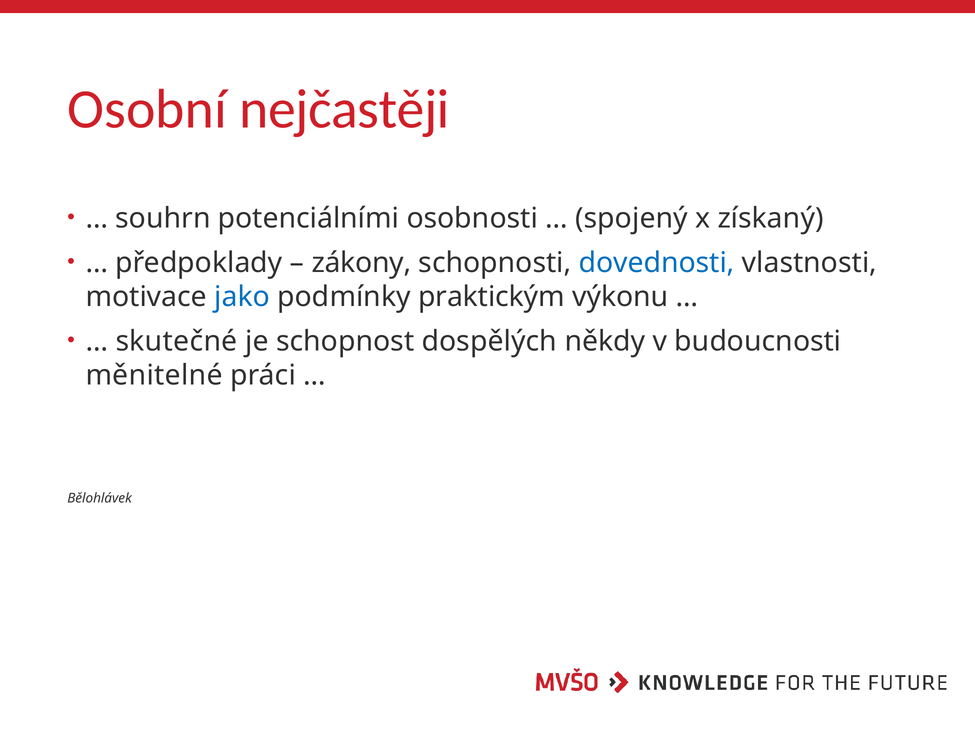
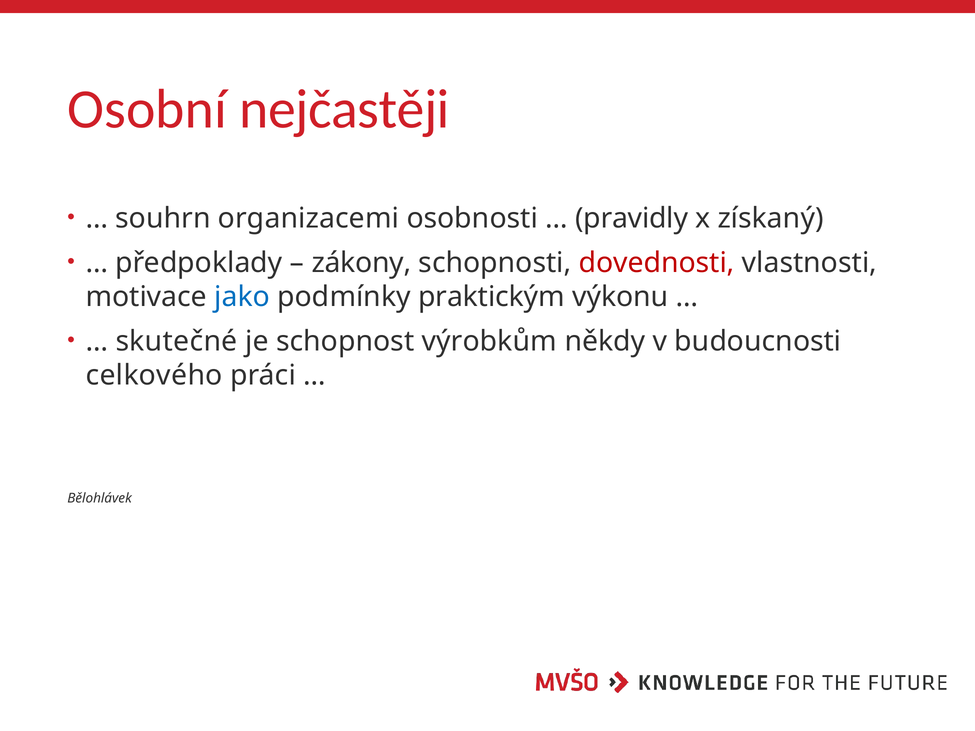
potenciálními: potenciálními -> organizacemi (308, 219)
spojený: spojený -> pravidly (632, 219)
dovednosti colour: blue -> red (657, 263)
dospělých: dospělých -> výrobkům (489, 341)
měnitelné: měnitelné -> celkového (154, 375)
